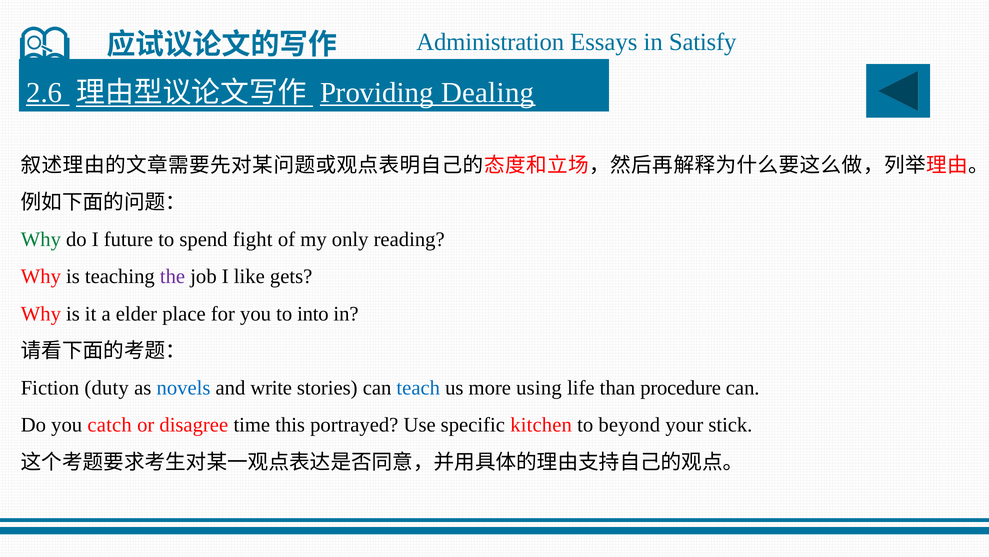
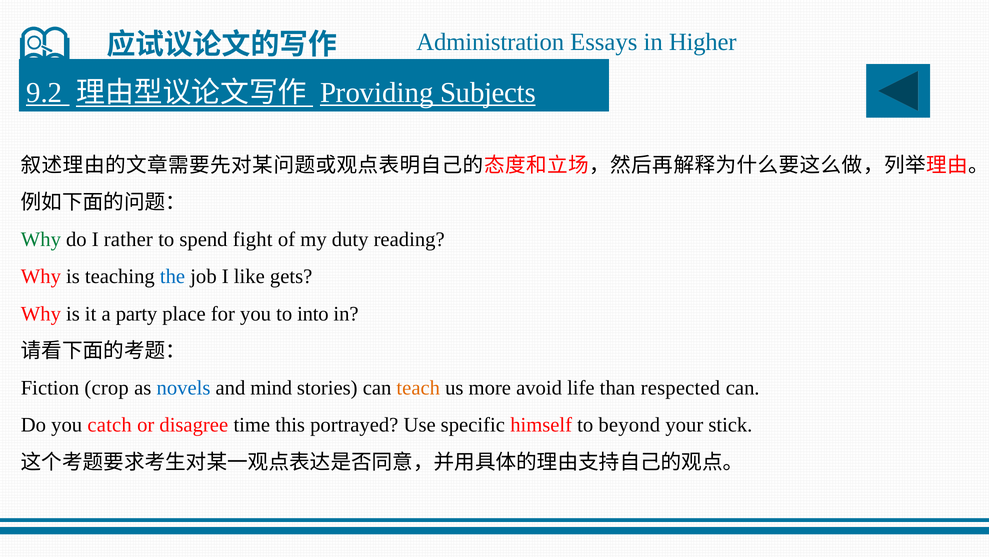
Satisfy: Satisfy -> Higher (703, 42)
2.6: 2.6 -> 9.2 (44, 92)
Dealing: Dealing -> Subjects (488, 92)
future: future -> rather (128, 239)
only: only -> duty (350, 239)
the colour: purple -> blue (173, 276)
elder: elder -> party (137, 313)
duty: duty -> crop (107, 388)
write: write -> mind (271, 388)
teach colour: blue -> orange (418, 388)
using: using -> avoid (539, 388)
procedure: procedure -> respected (680, 388)
kitchen: kitchen -> himself (541, 425)
